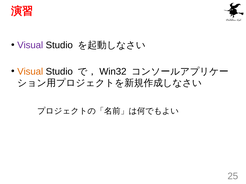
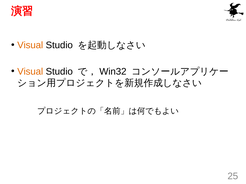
Visual colour: purple -> orange (30, 45)
